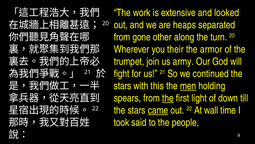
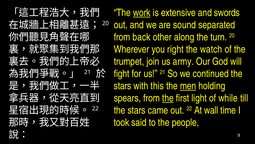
work underline: none -> present (142, 13)
looked: looked -> swords (227, 13)
heaps: heaps -> sound (185, 25)
gone: gone -> back (141, 37)
their: their -> right (175, 49)
armor: armor -> watch (211, 49)
down: down -> while (228, 98)
came underline: present -> none (158, 110)
